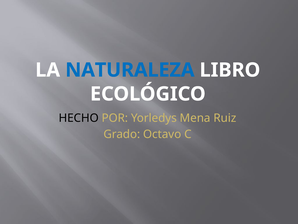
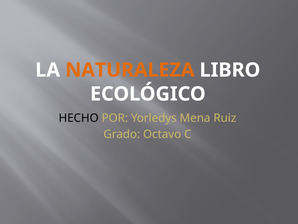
NATURALEZA colour: blue -> orange (130, 70)
